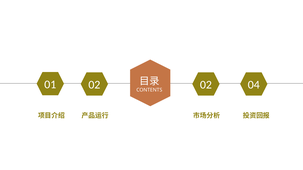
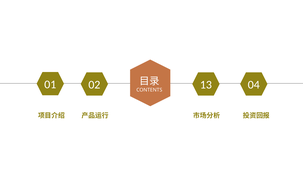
02 02: 02 -> 13 (206, 85)
